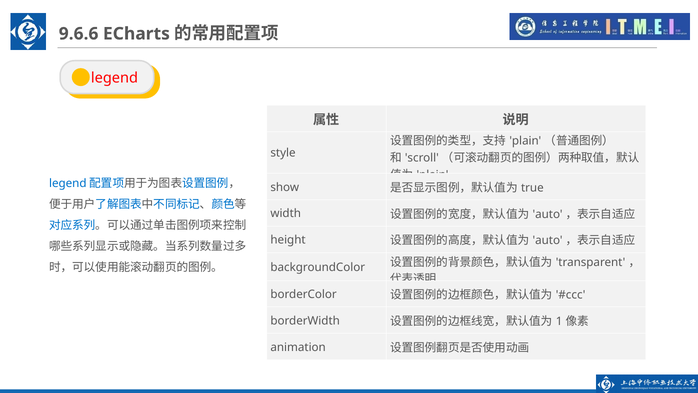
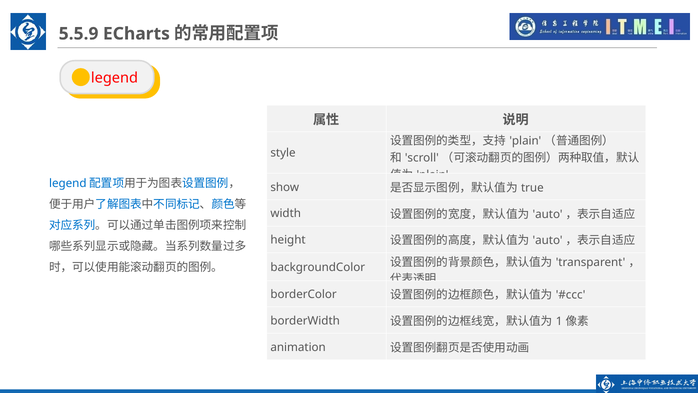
9.6.6: 9.6.6 -> 5.5.9 (79, 34)
